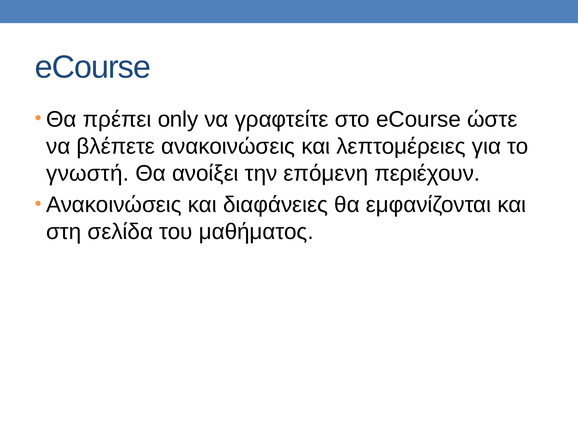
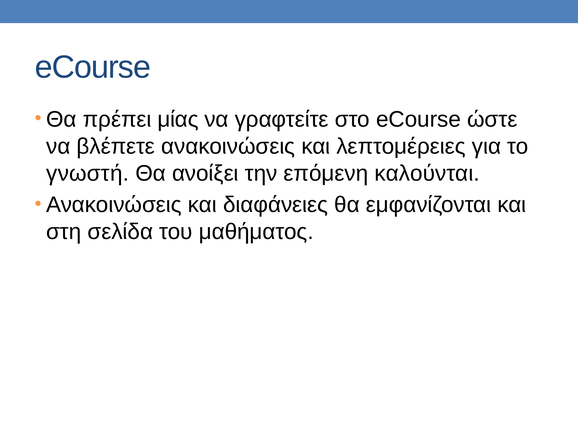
only: only -> μίας (178, 119)
περιέχουν: περιέχουν -> καλούνται (427, 173)
